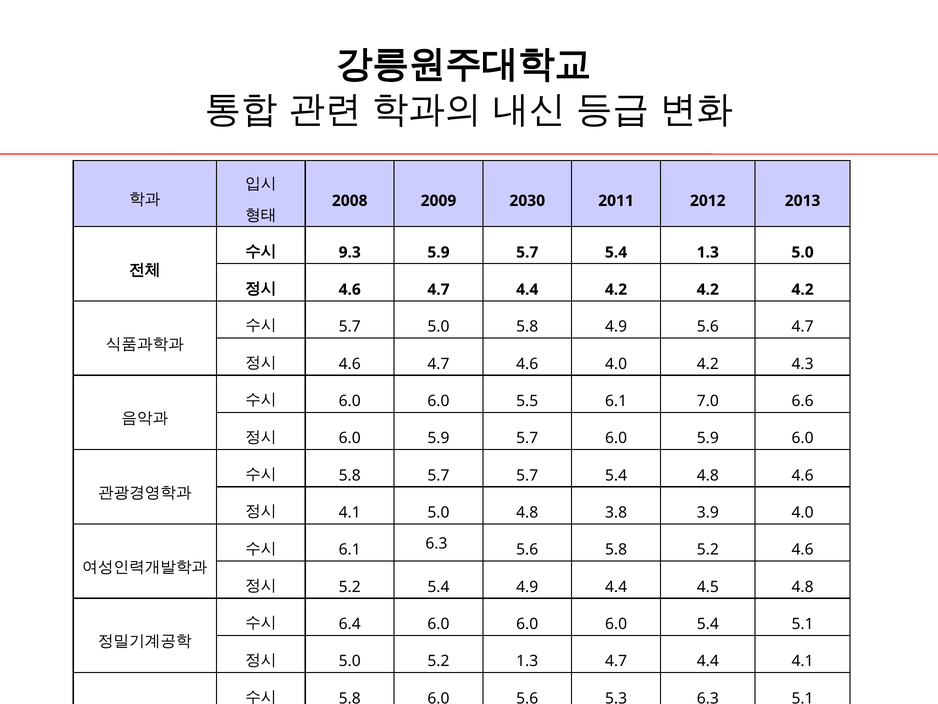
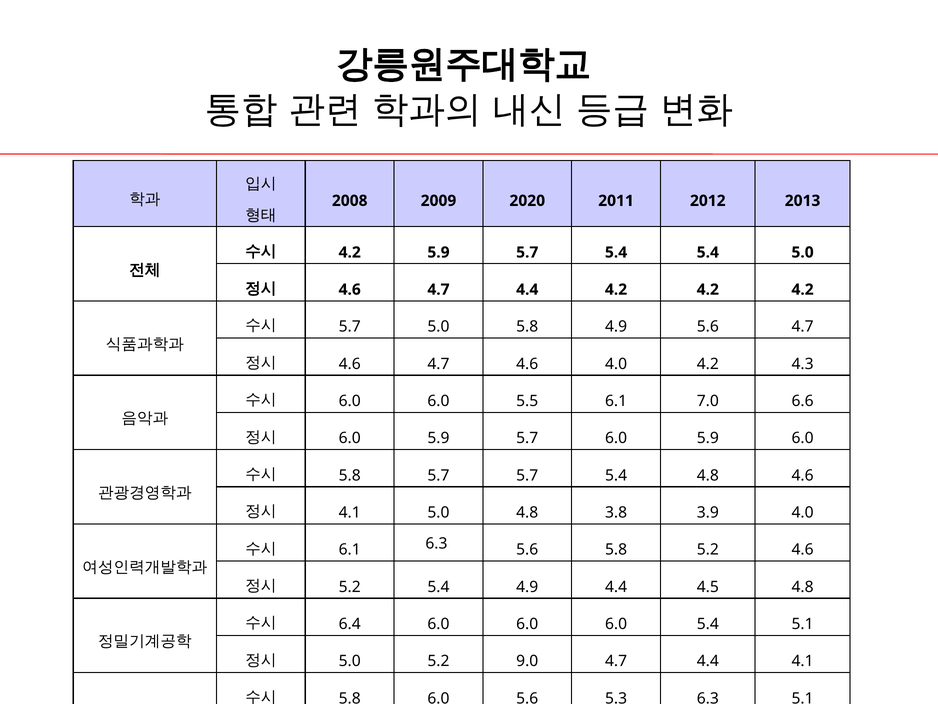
2030: 2030 -> 2020 (527, 201)
9.3: 9.3 -> 4.2 (350, 252)
5.4 1.3: 1.3 -> 5.4 (708, 252)
5.2 1.3: 1.3 -> 9.0 (527, 661)
